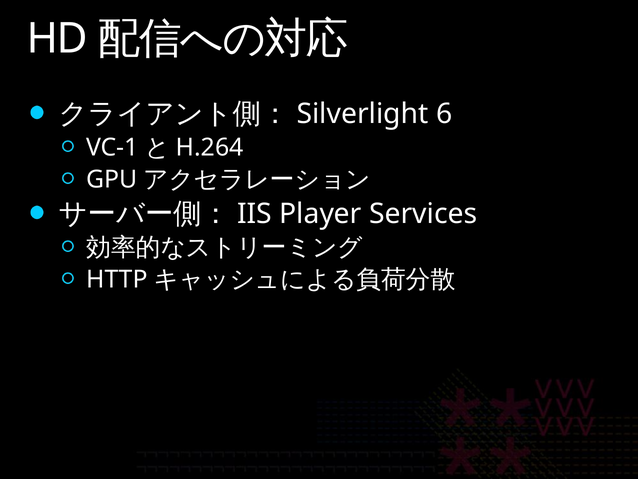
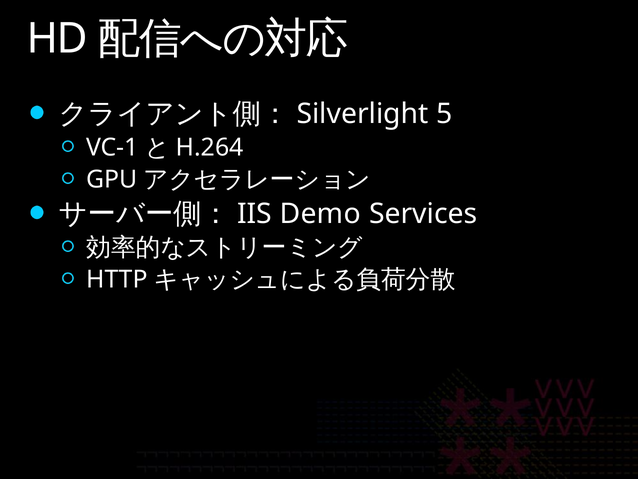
6: 6 -> 5 (444, 114)
Player: Player -> Demo (320, 214)
